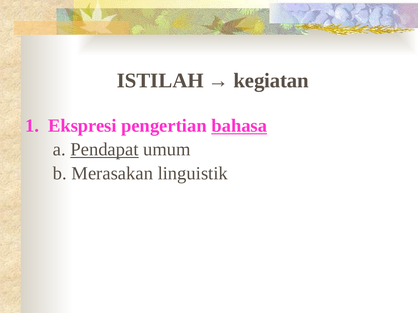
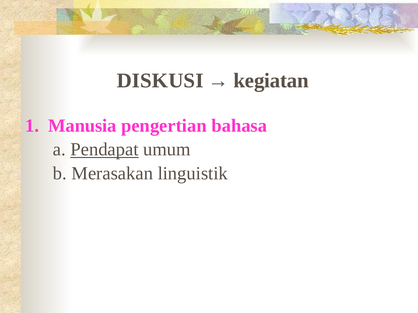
ISTILAH: ISTILAH -> DISKUSI (160, 81)
Ekspresi: Ekspresi -> Manusia (82, 126)
bahasa underline: present -> none (239, 126)
